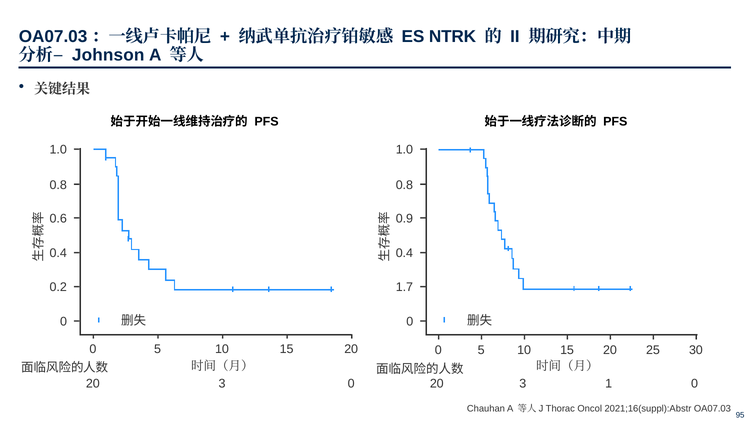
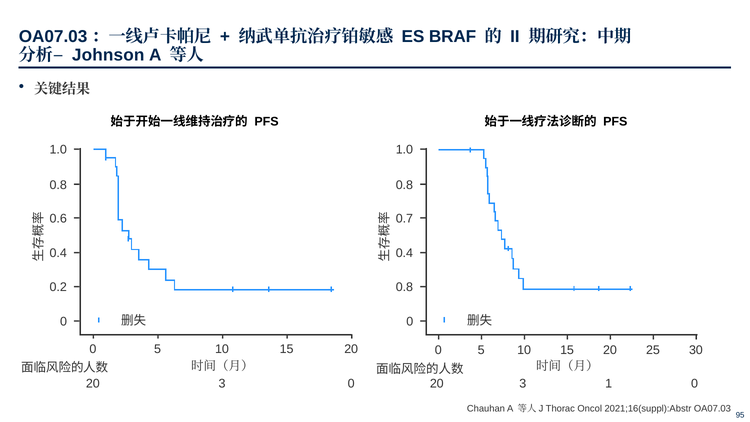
NTRK: NTRK -> BRAF (453, 36)
0.9: 0.9 -> 0.7 (404, 219)
1.7: 1.7 -> 0.8 (404, 287)
